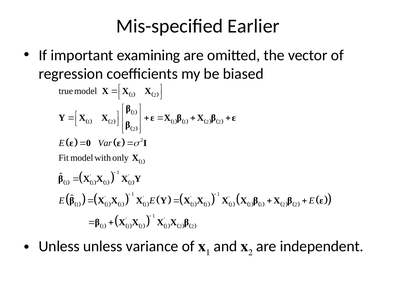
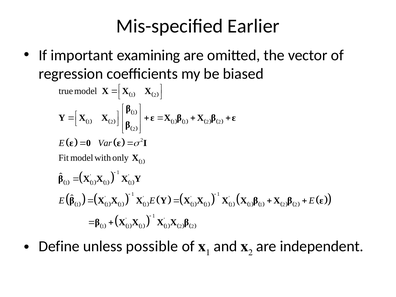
Unless: Unless -> Define (59, 246)
variance: variance -> possible (152, 246)
